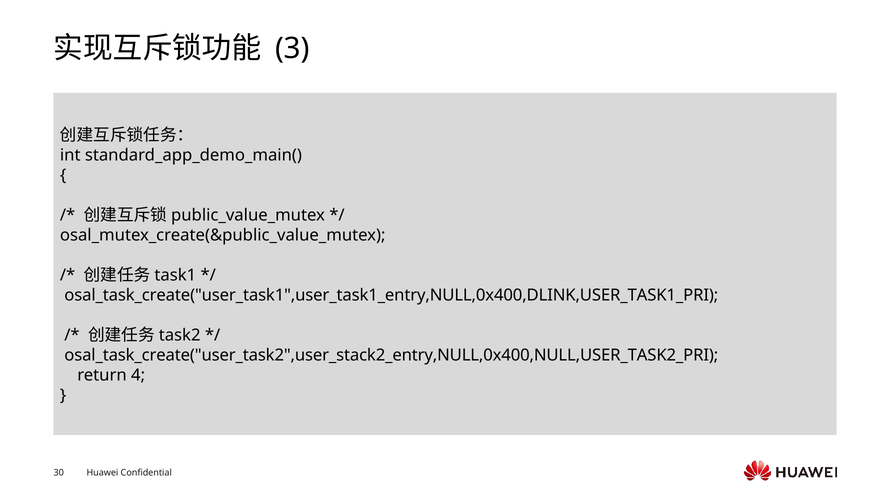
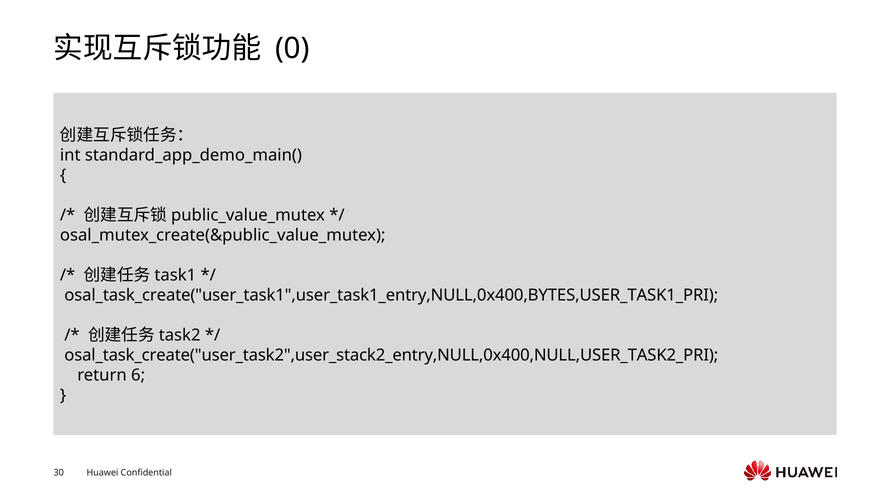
3: 3 -> 0 (292, 49)
osal_task_create("user_task1",user_task1_entry,NULL,0x400,DLINK,USER_TASK1_PRI: osal_task_create("user_task1",user_task1_entry,NULL,0x400,DLINK,USER_TASK1_PRI -> osal_task_create("user_task1",user_task1_entry,NULL,0x400,BYTES,USER_TASK1_PRI (391, 295)
4: 4 -> 6 (138, 376)
